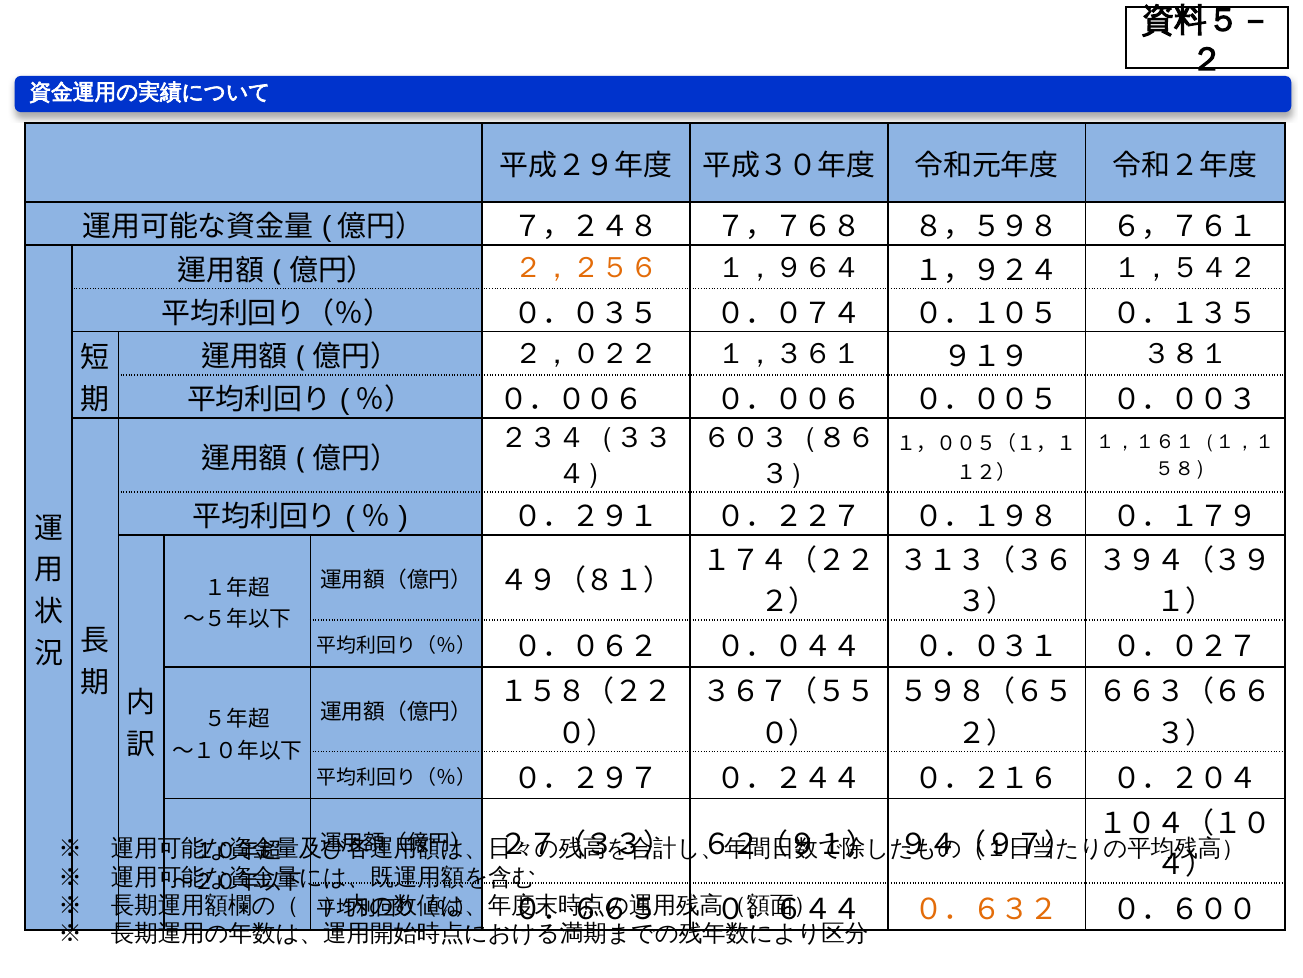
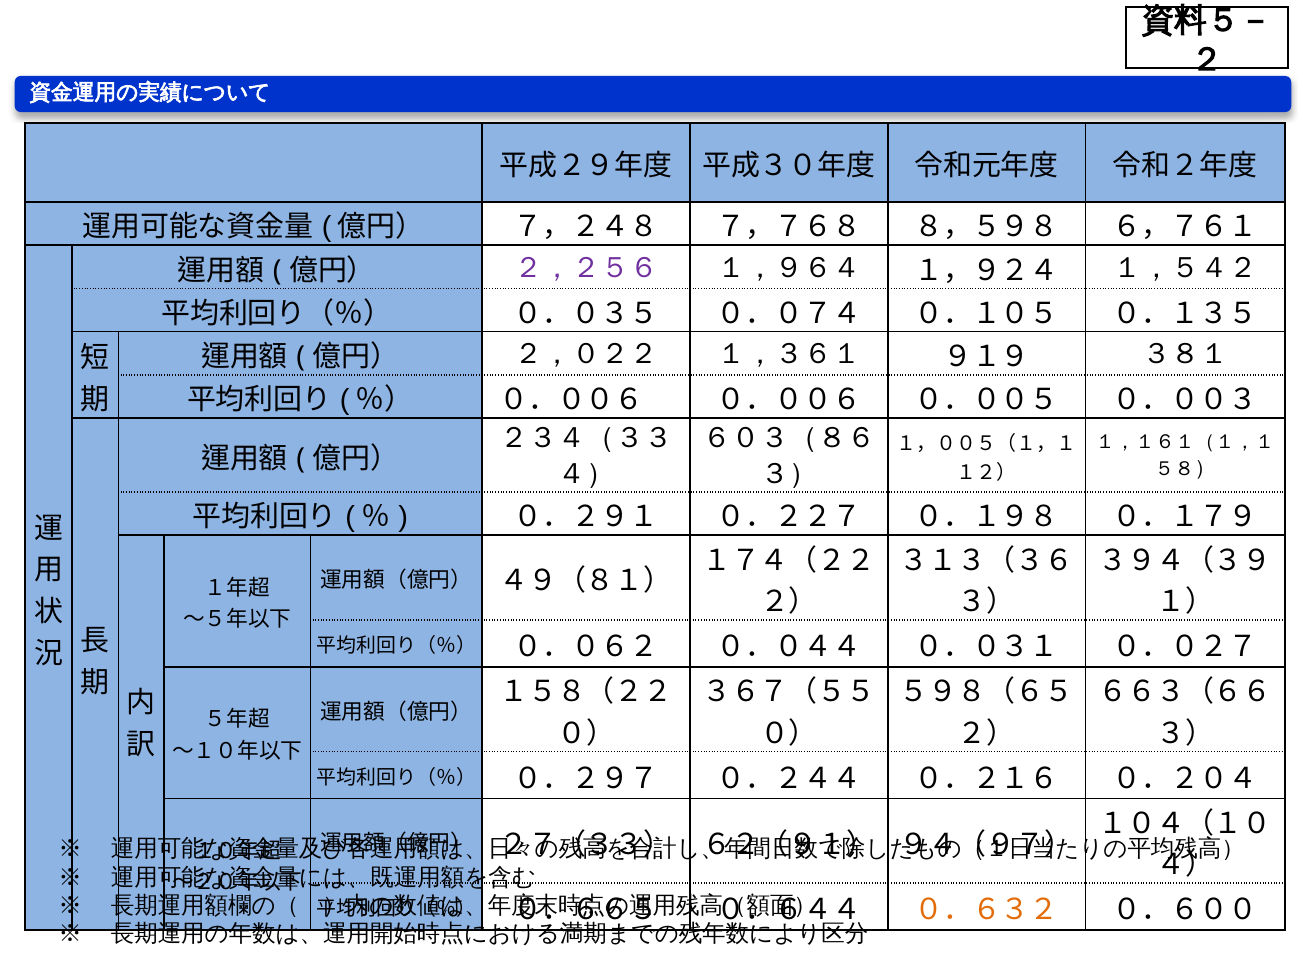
２，２５６ colour: orange -> purple (586, 267)
